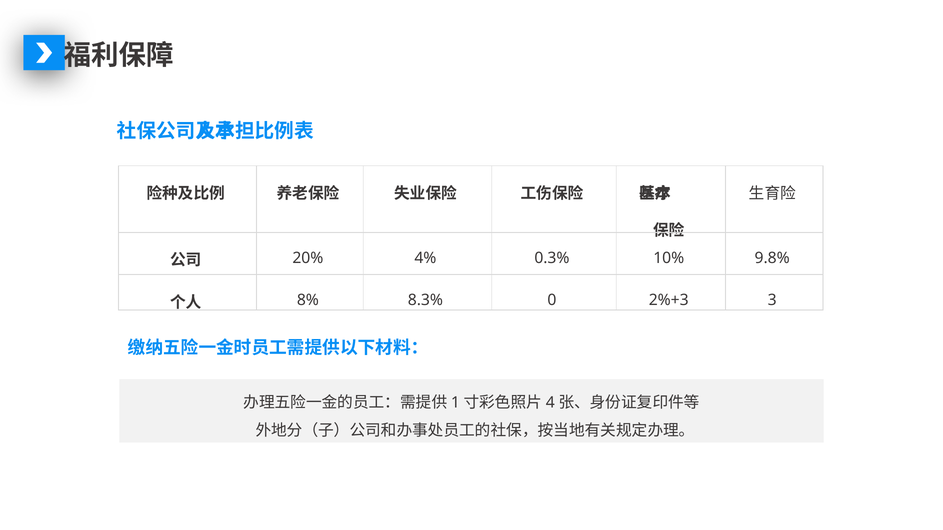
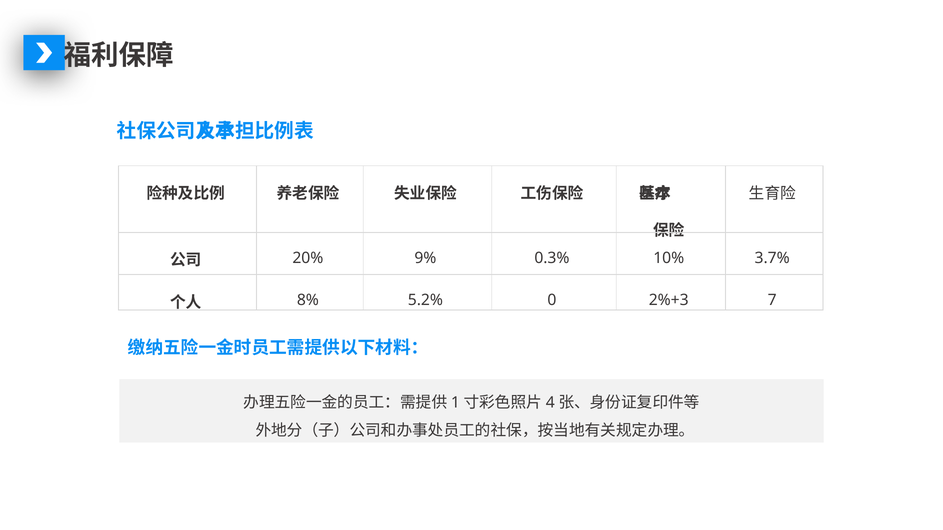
4%: 4% -> 9% (425, 258)
9.8%: 9.8% -> 3.7% (772, 258)
8.3%: 8.3% -> 5.2% (425, 301)
3: 3 -> 7 (772, 301)
